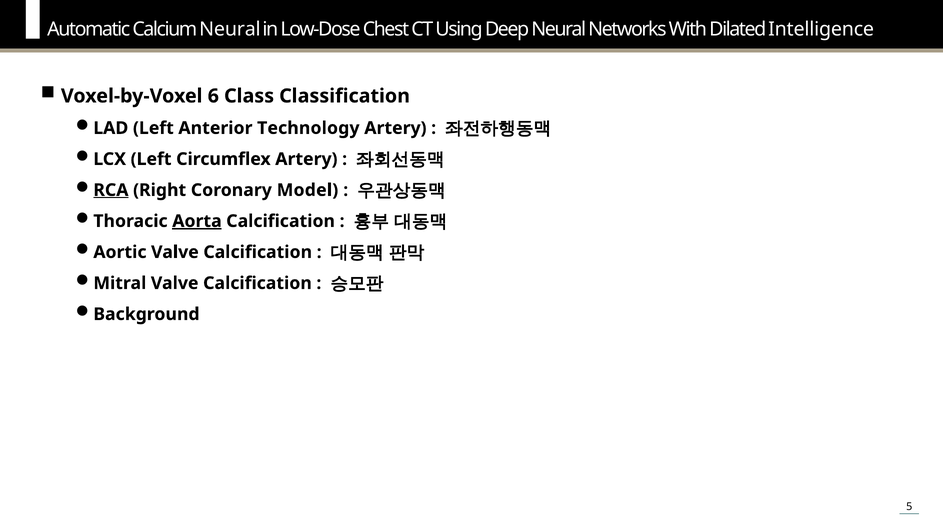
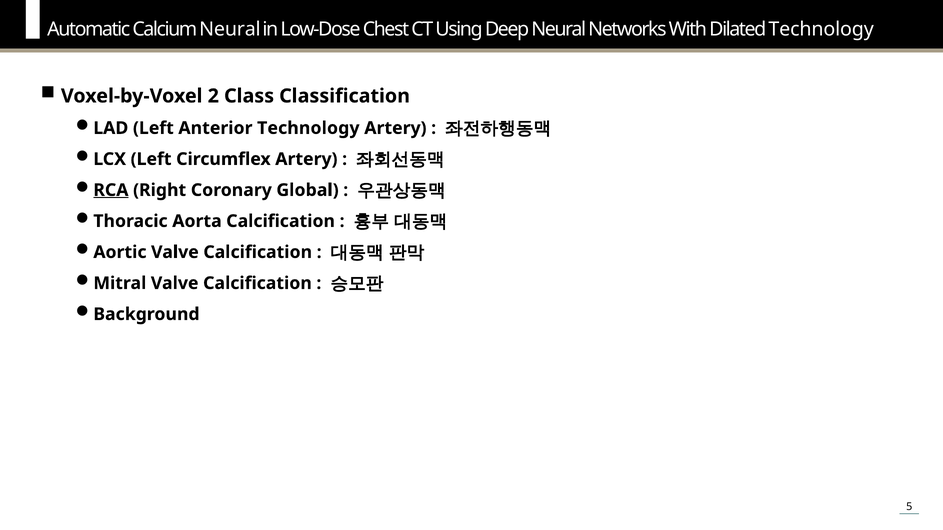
Dilated Intelligence: Intelligence -> Technology (821, 29)
6: 6 -> 2 (213, 96)
Model: Model -> Global (308, 190)
Aorta underline: present -> none (197, 221)
